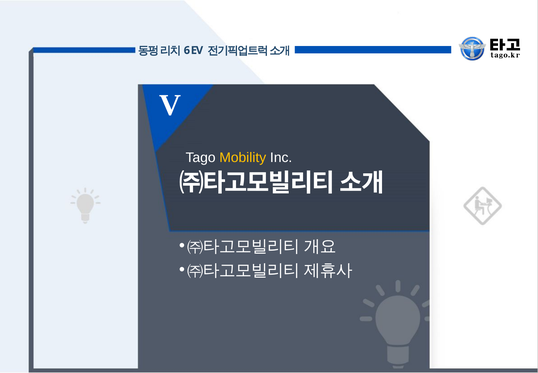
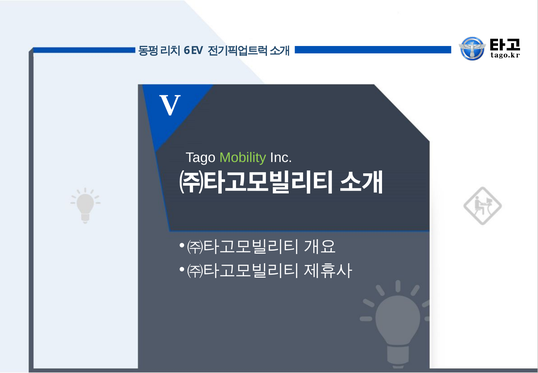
Mobility colour: yellow -> light green (243, 157)
